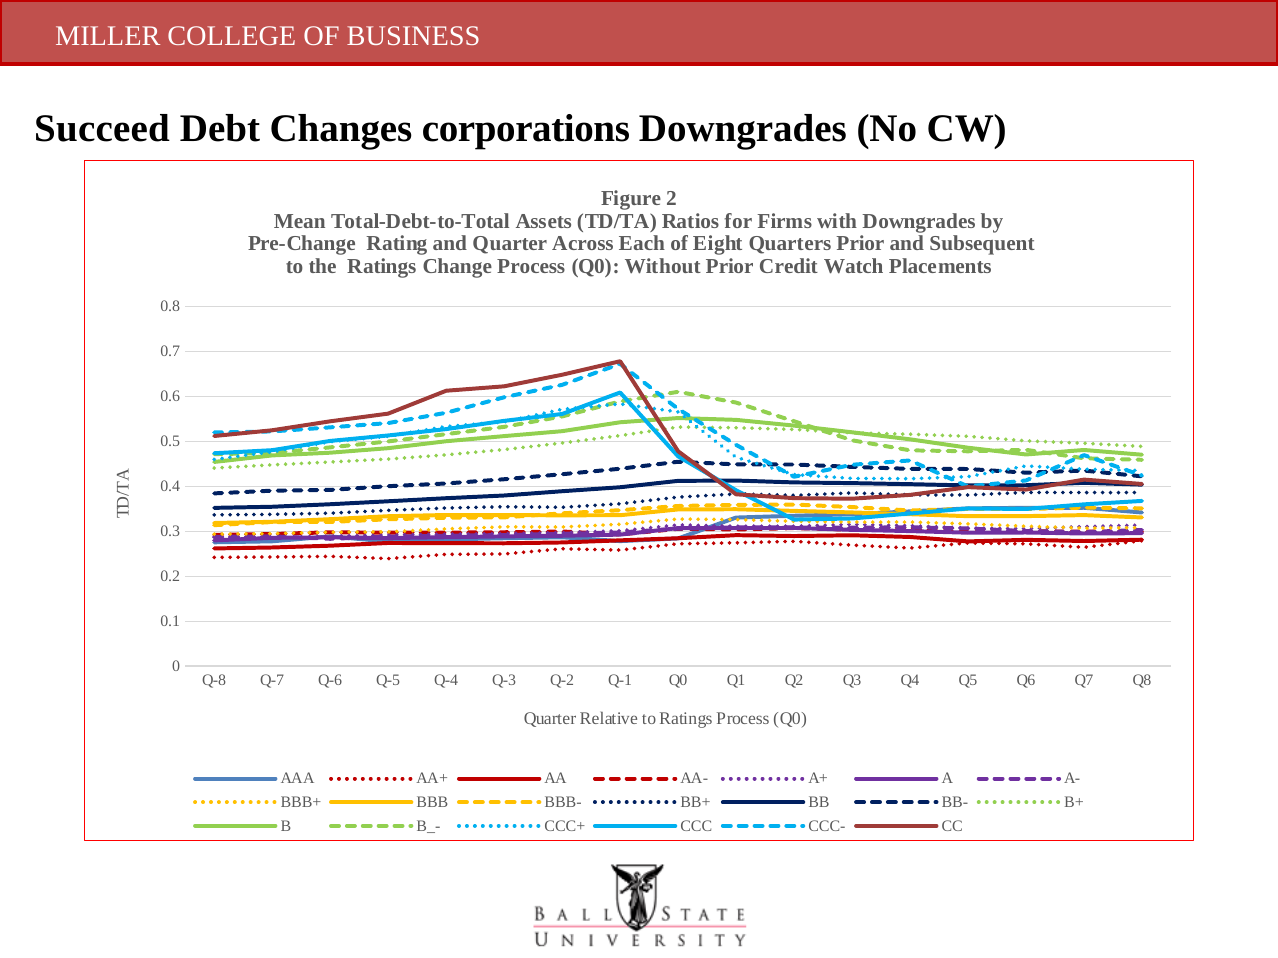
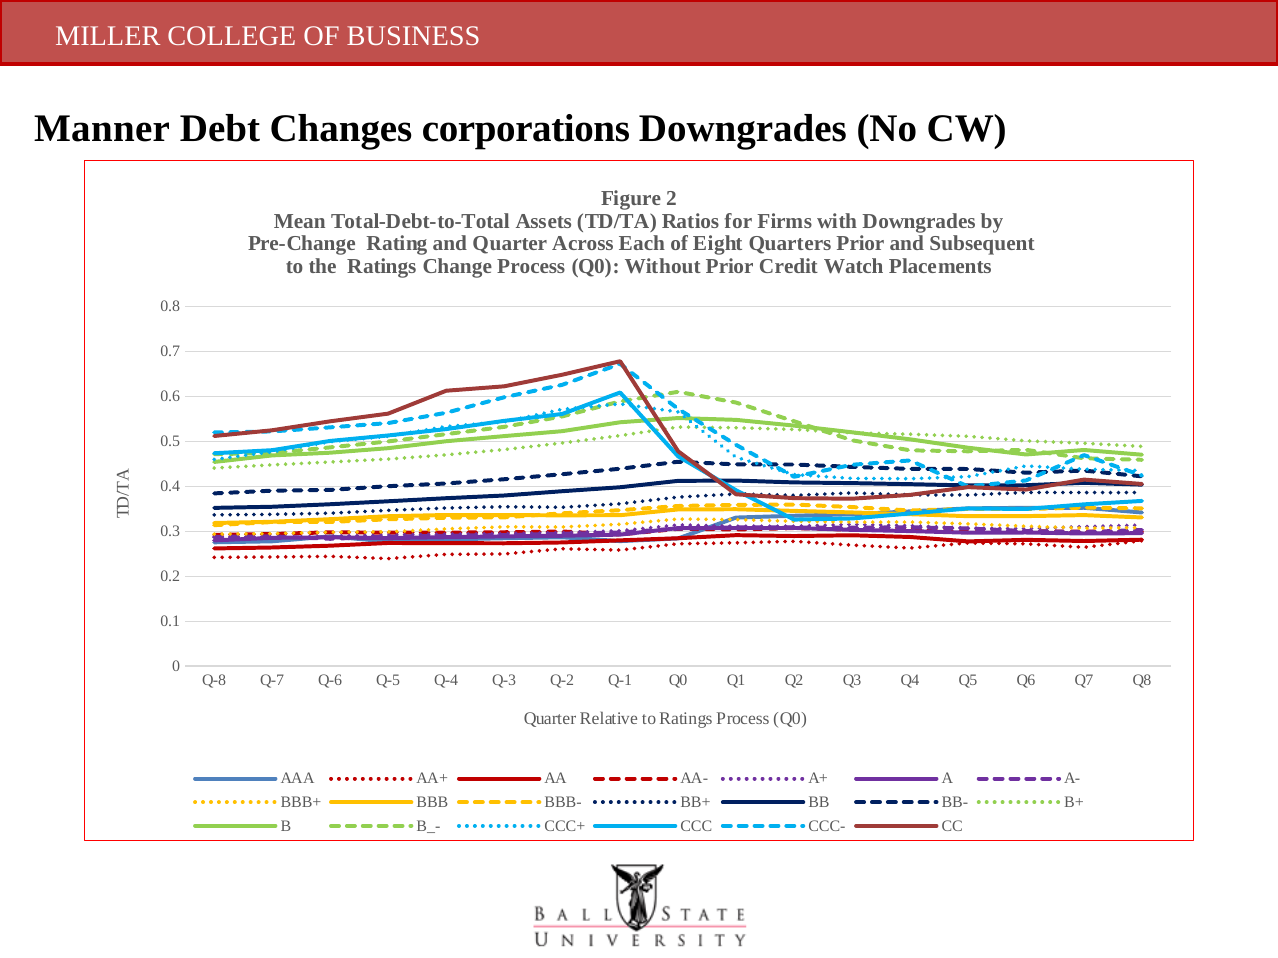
Succeed: Succeed -> Manner (102, 128)
